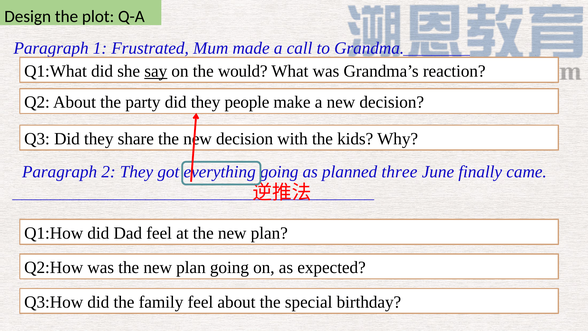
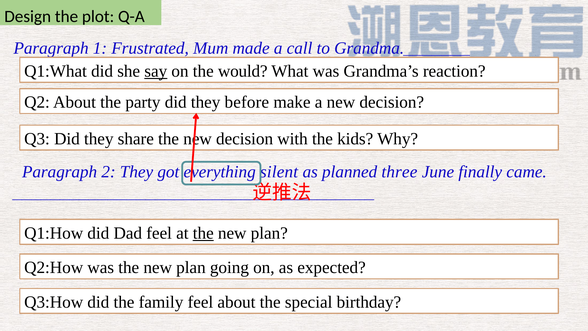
people: people -> before (247, 102)
going: going -> silent (279, 172)
the underline: none -> present (203, 233)
